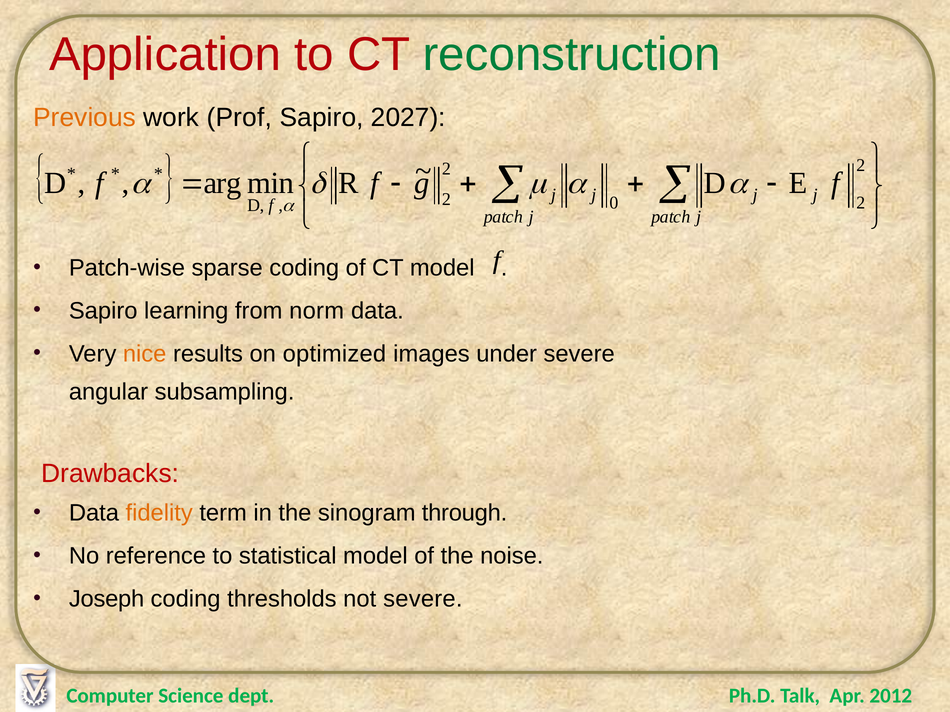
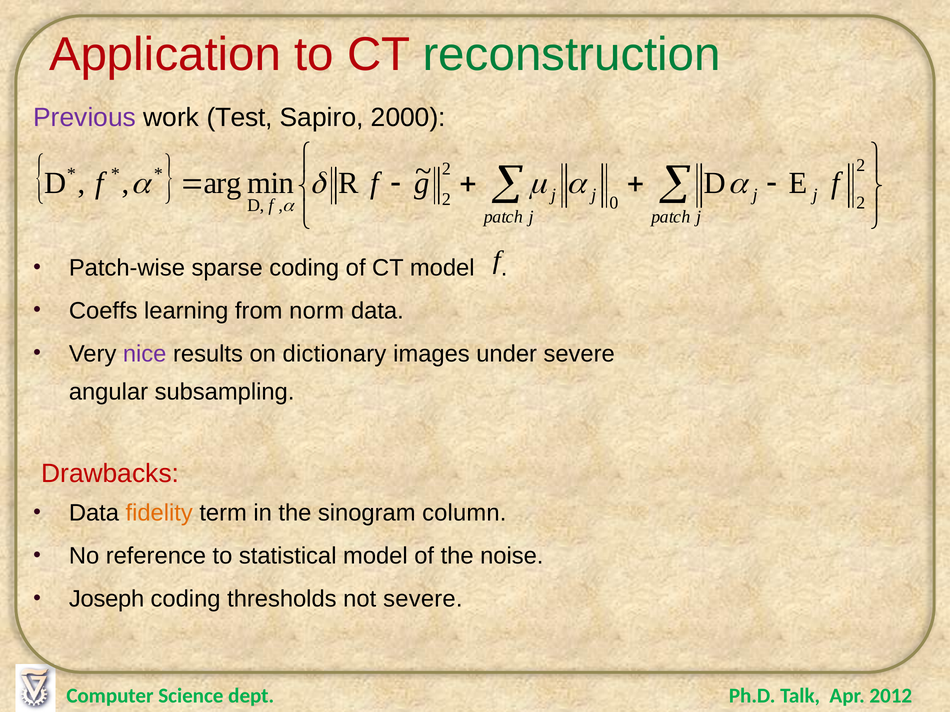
Previous colour: orange -> purple (85, 117)
Prof: Prof -> Test (240, 117)
2027: 2027 -> 2000 (408, 117)
Sapiro: Sapiro -> Coeffs (103, 311)
nice colour: orange -> purple (145, 354)
optimized: optimized -> dictionary (334, 354)
through: through -> column (464, 513)
